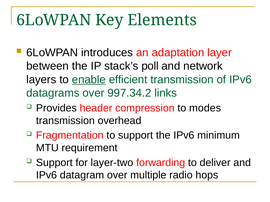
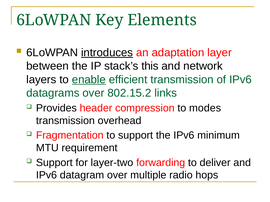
introduces underline: none -> present (107, 53)
poll: poll -> this (150, 66)
997.34.2: 997.34.2 -> 802.15.2 (129, 93)
